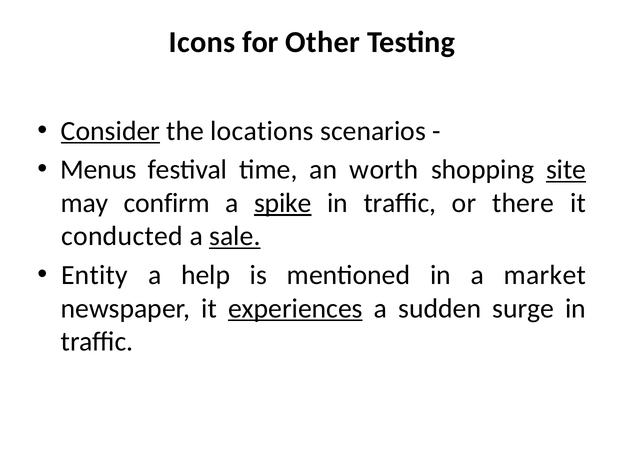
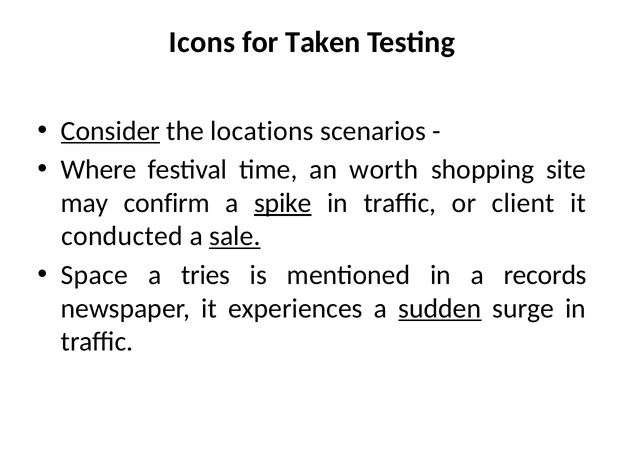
Other: Other -> Taken (323, 42)
Menus: Menus -> Where (99, 170)
site underline: present -> none (566, 170)
there: there -> client (523, 203)
Entity: Entity -> Space (94, 275)
help: help -> tries (206, 275)
market: market -> records (545, 275)
experiences underline: present -> none (295, 308)
sudden underline: none -> present (440, 308)
